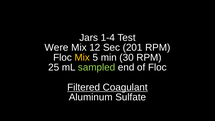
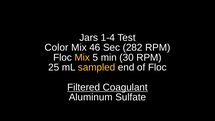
Were: Were -> Color (56, 48)
12: 12 -> 46 (95, 48)
201: 201 -> 282 (133, 48)
sampled colour: light green -> yellow (97, 67)
